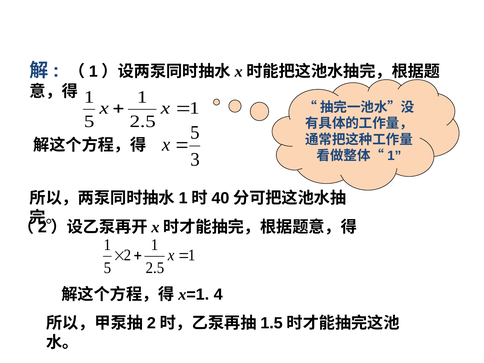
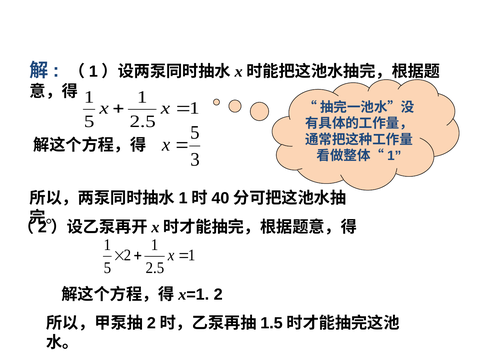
4: 4 -> 2 (218, 294)
